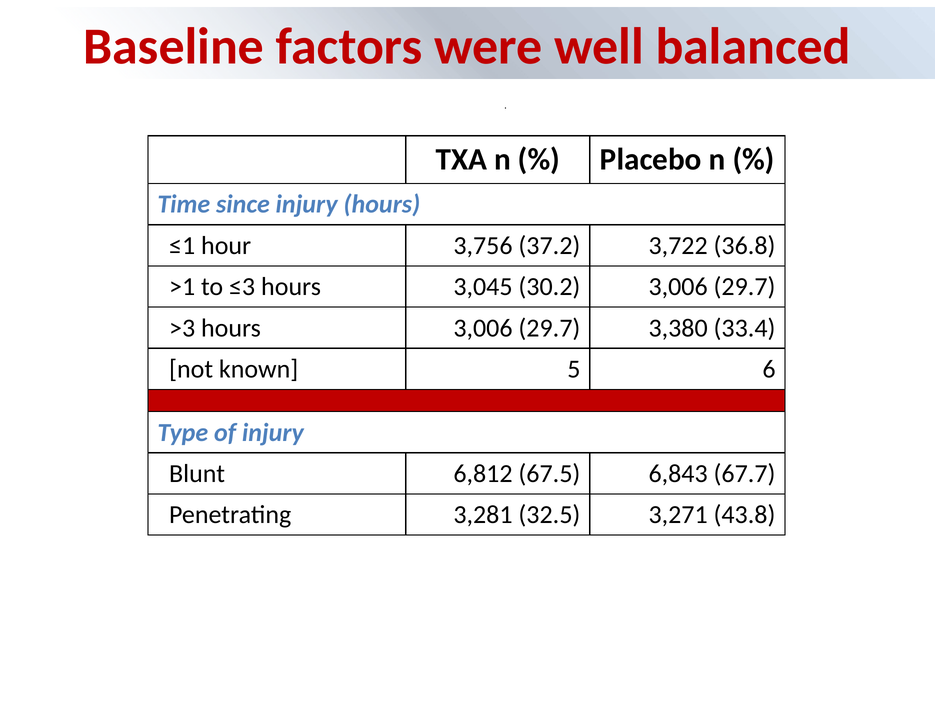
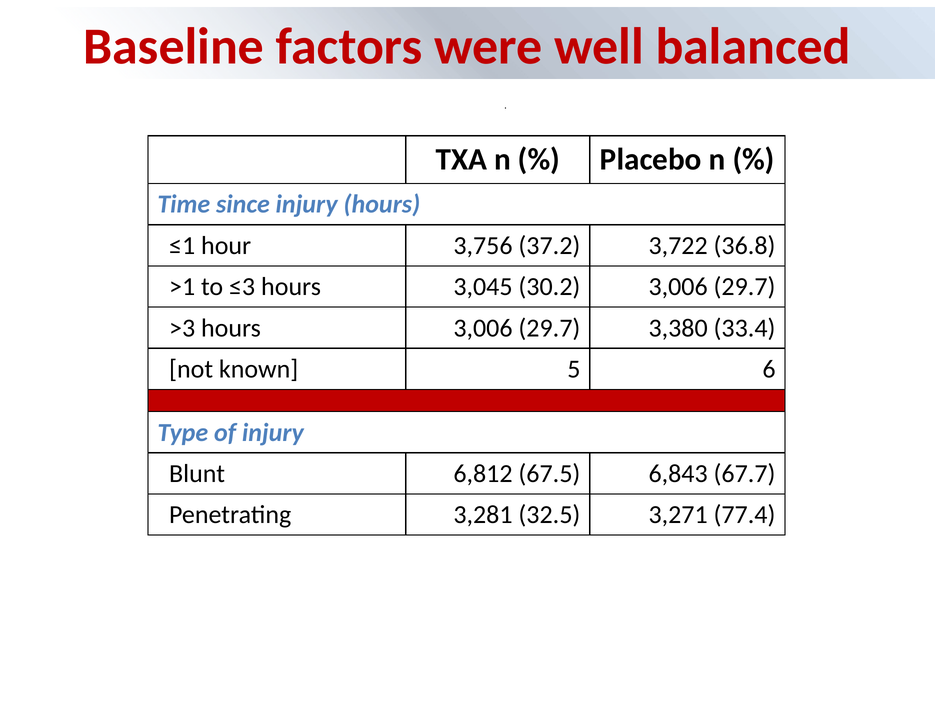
43.8: 43.8 -> 77.4 (744, 515)
